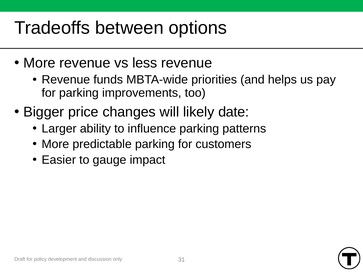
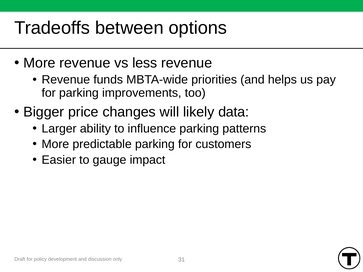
date: date -> data (234, 112)
